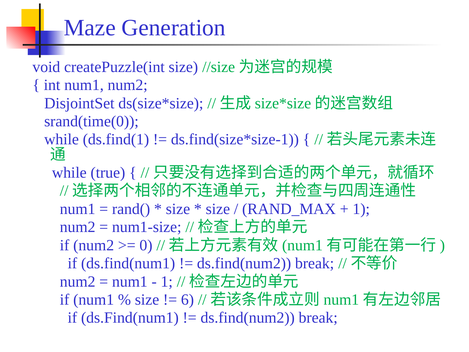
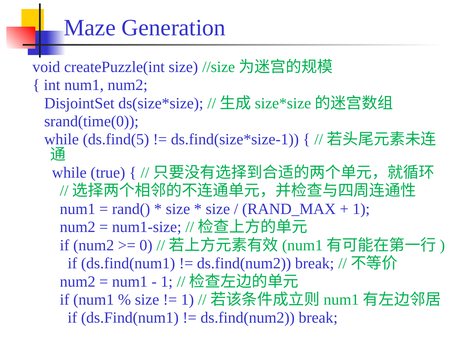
ds.find(1: ds.find(1 -> ds.find(5 (116, 139)
6: 6 -> 1 (188, 299)
